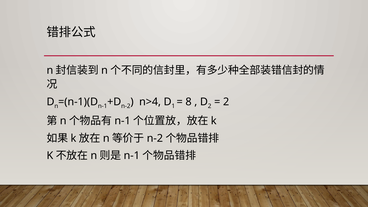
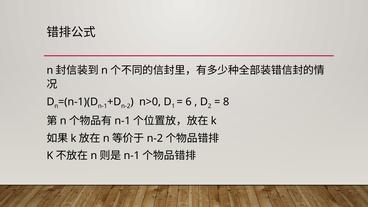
n>4: n>4 -> n>0 (150, 102)
8: 8 -> 6 (189, 102)
2: 2 -> 8 (226, 102)
